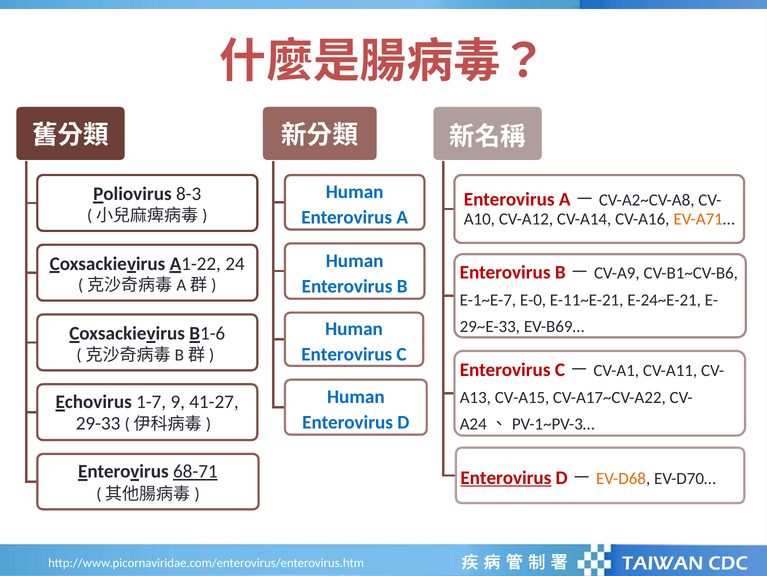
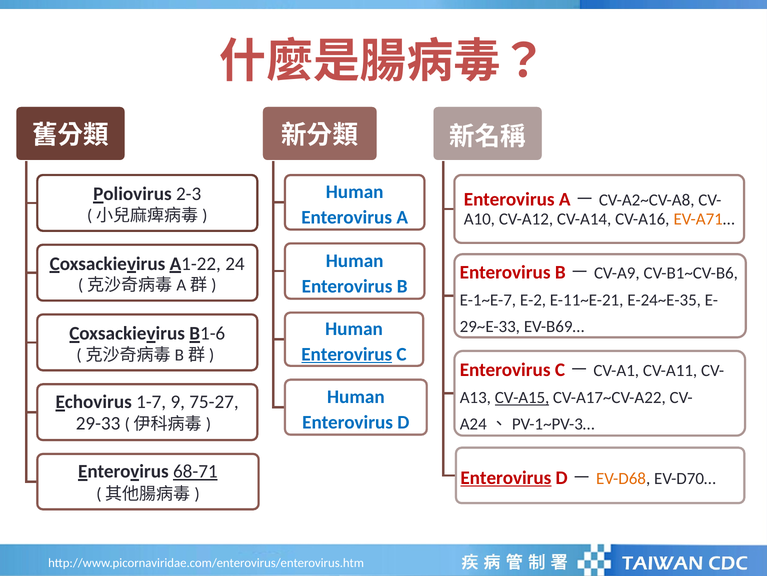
8-3: 8-3 -> 2-3 (189, 194)
E-0: E-0 -> E-2 (533, 300)
E-24~E-21: E-24~E-21 -> E-24~E-35 (664, 300)
Enterovirus underline: none -> present (347, 354)
CV-A15 underline: none -> present (522, 397)
41-27: 41-27 -> 75-27 (214, 401)
